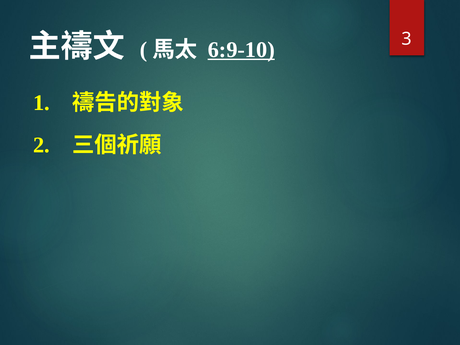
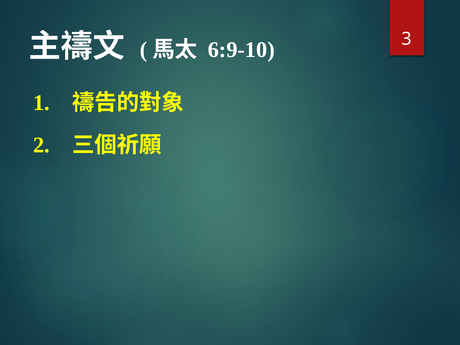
6:9-10 underline: present -> none (241, 50)
